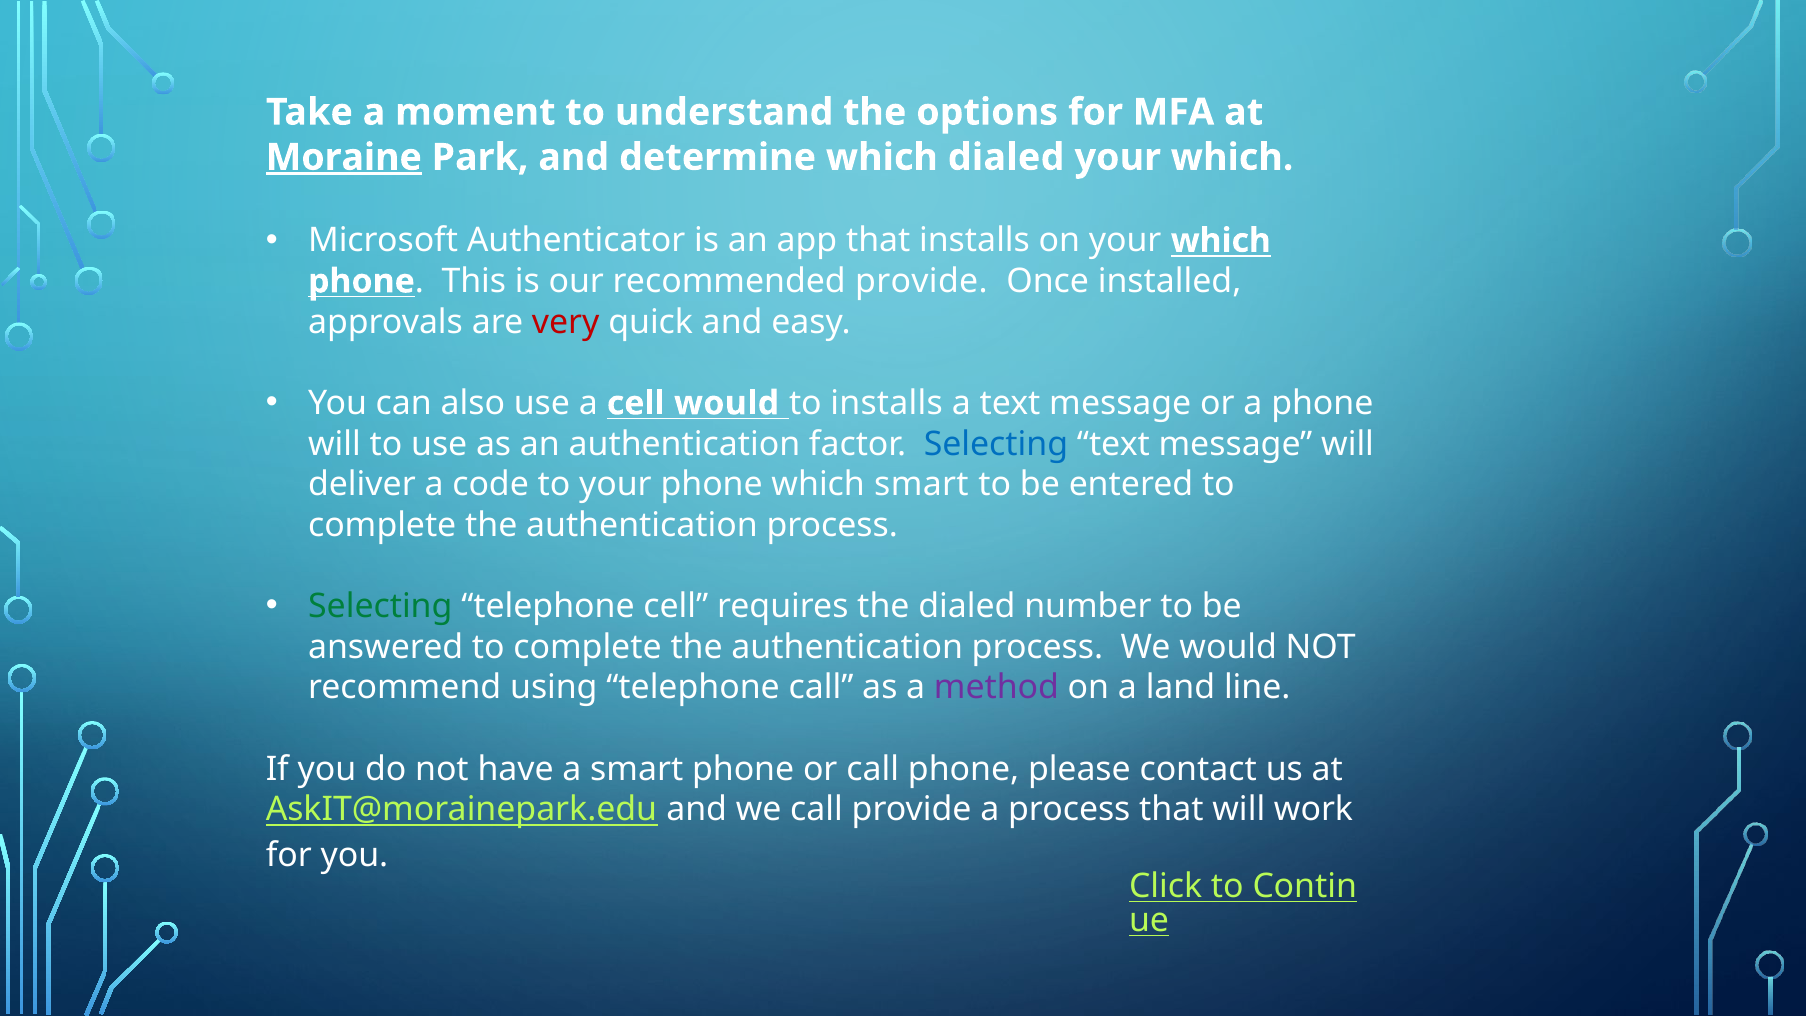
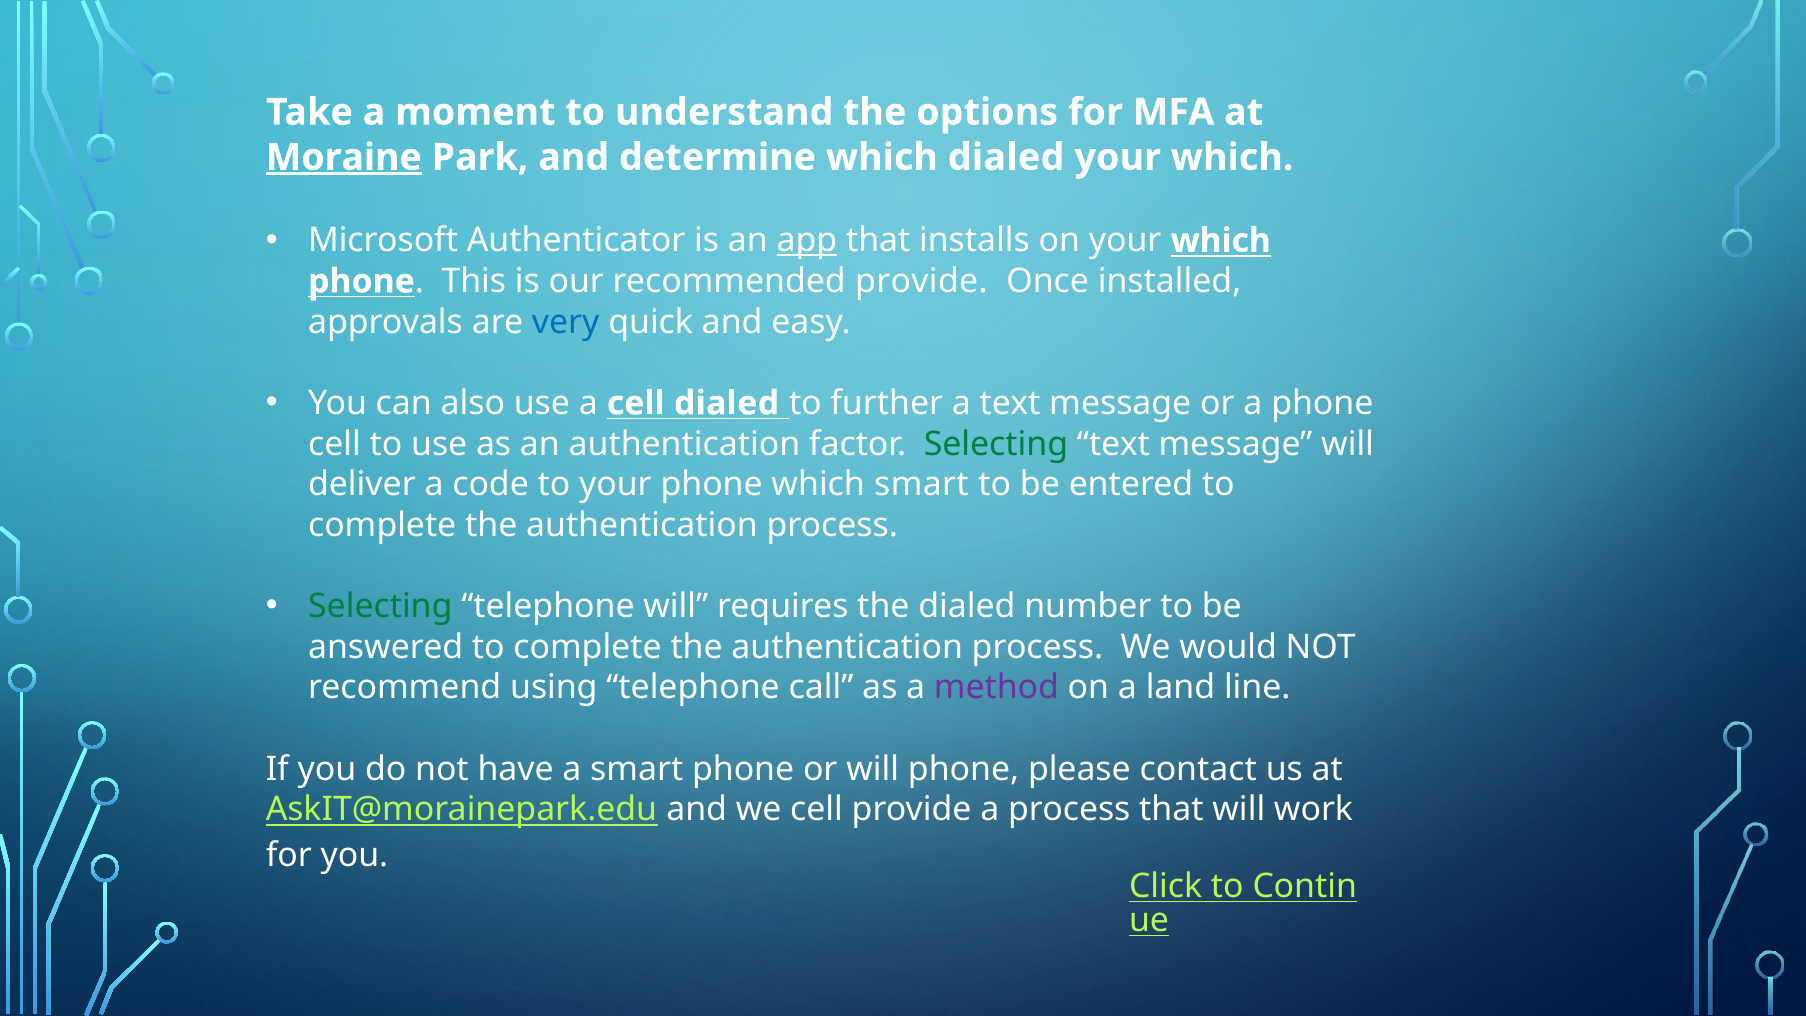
app underline: none -> present (807, 241)
very colour: red -> blue (566, 322)
cell would: would -> dialed (727, 403)
to installs: installs -> further (887, 403)
will: will -> cell (334, 444)
Selecting colour: blue -> green (996, 444)
telephone cell: cell -> will (676, 606)
or call: call -> will (873, 769)
we call: call -> cell (817, 810)
